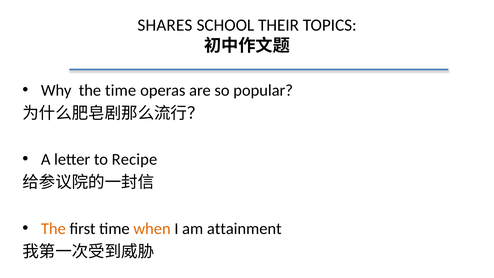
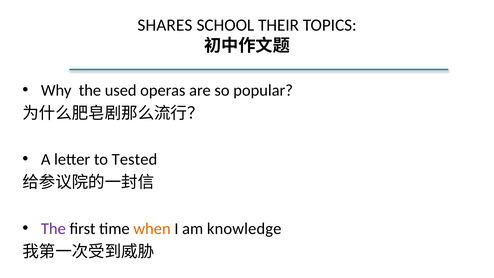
the time: time -> used (121, 90)
Recipe: Recipe -> Tested (134, 159)
The colour: orange -> purple (53, 228)
attainment: attainment -> knowledge (244, 228)
